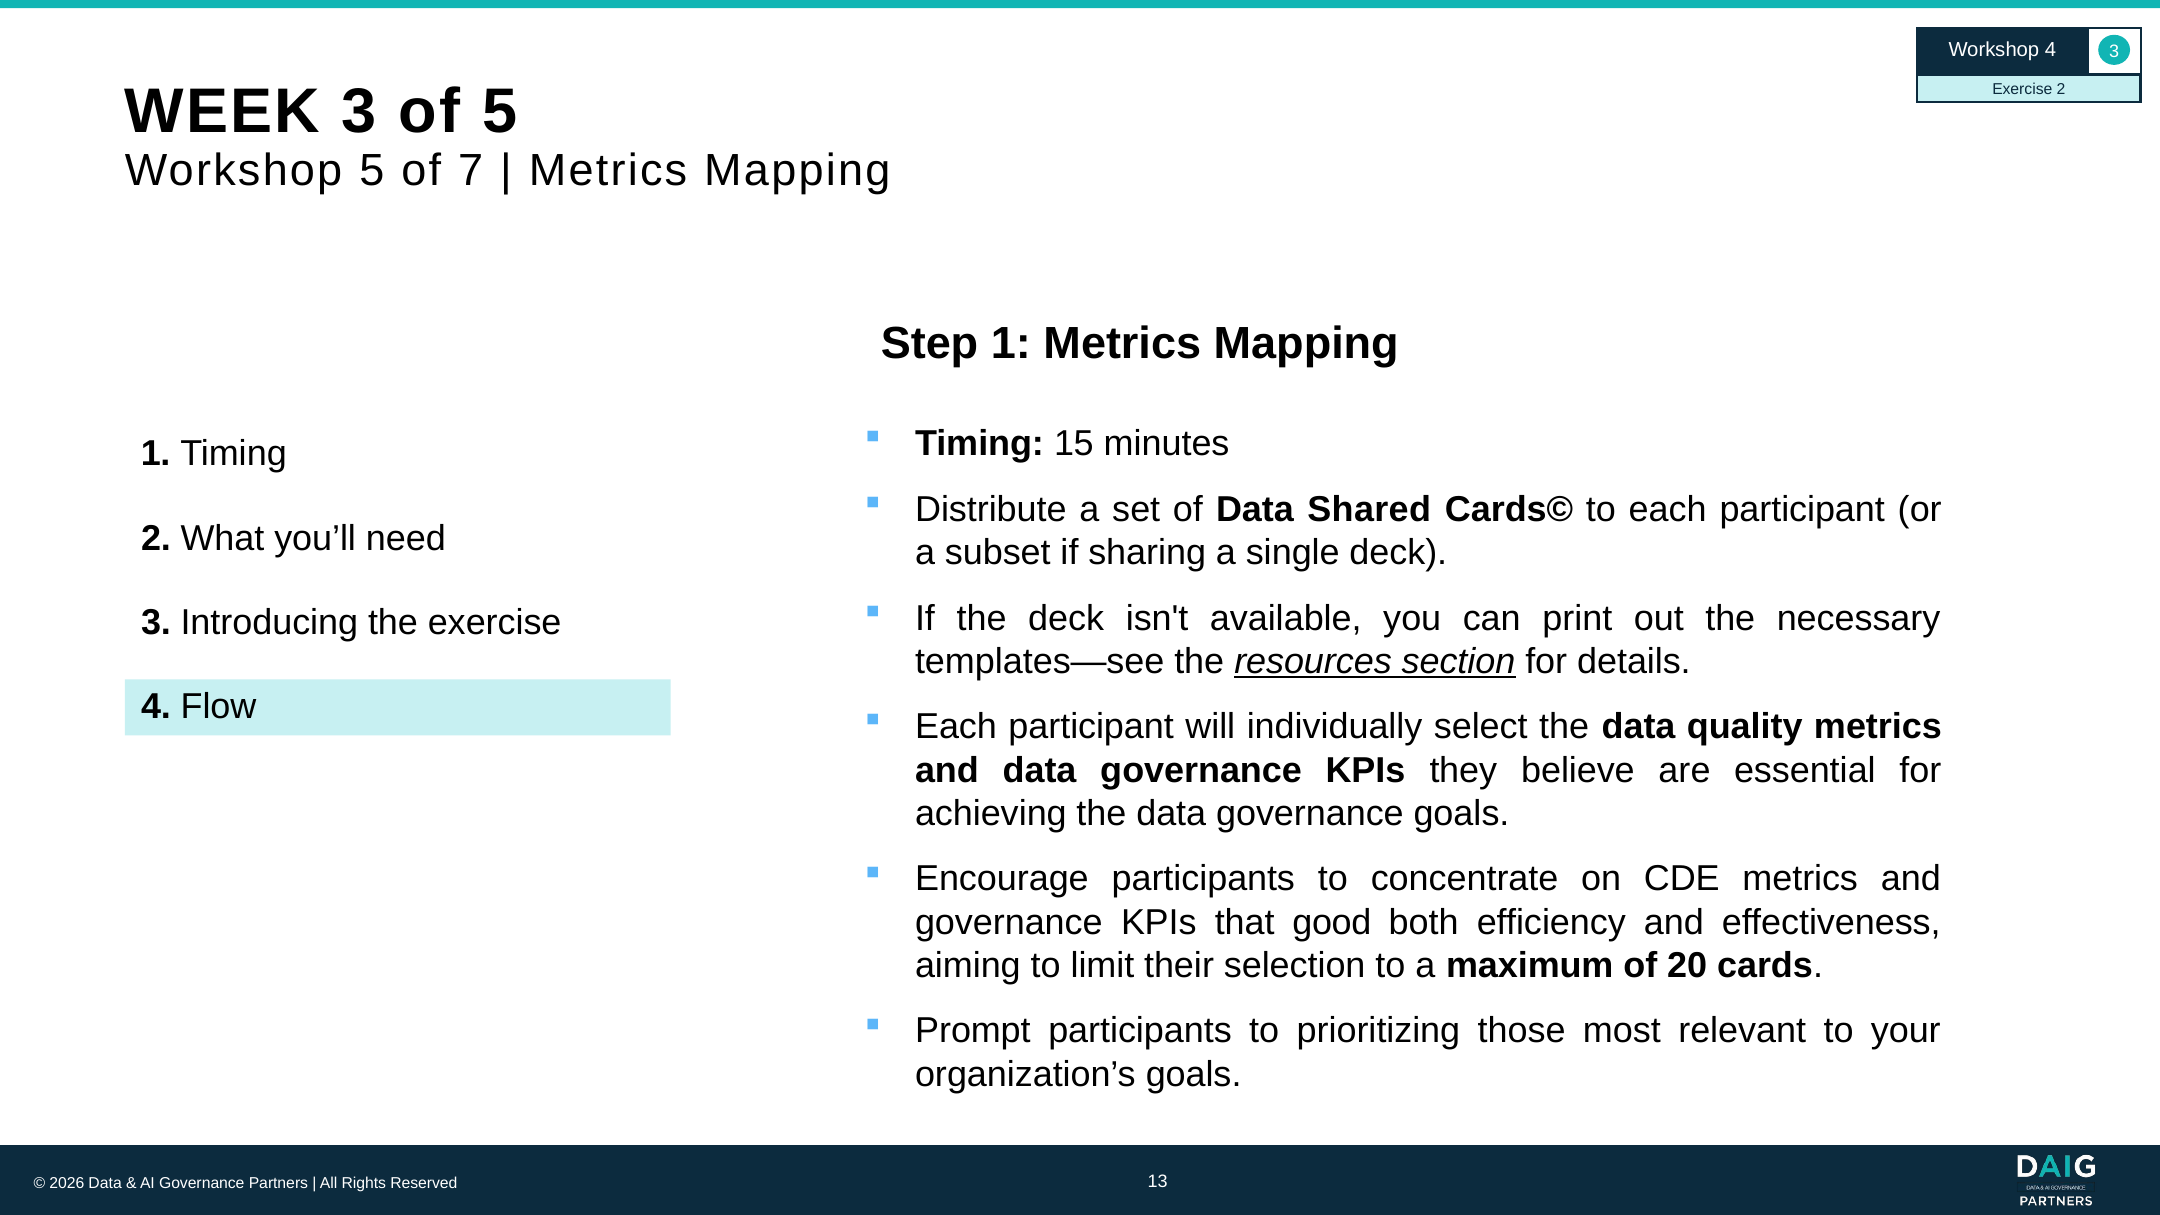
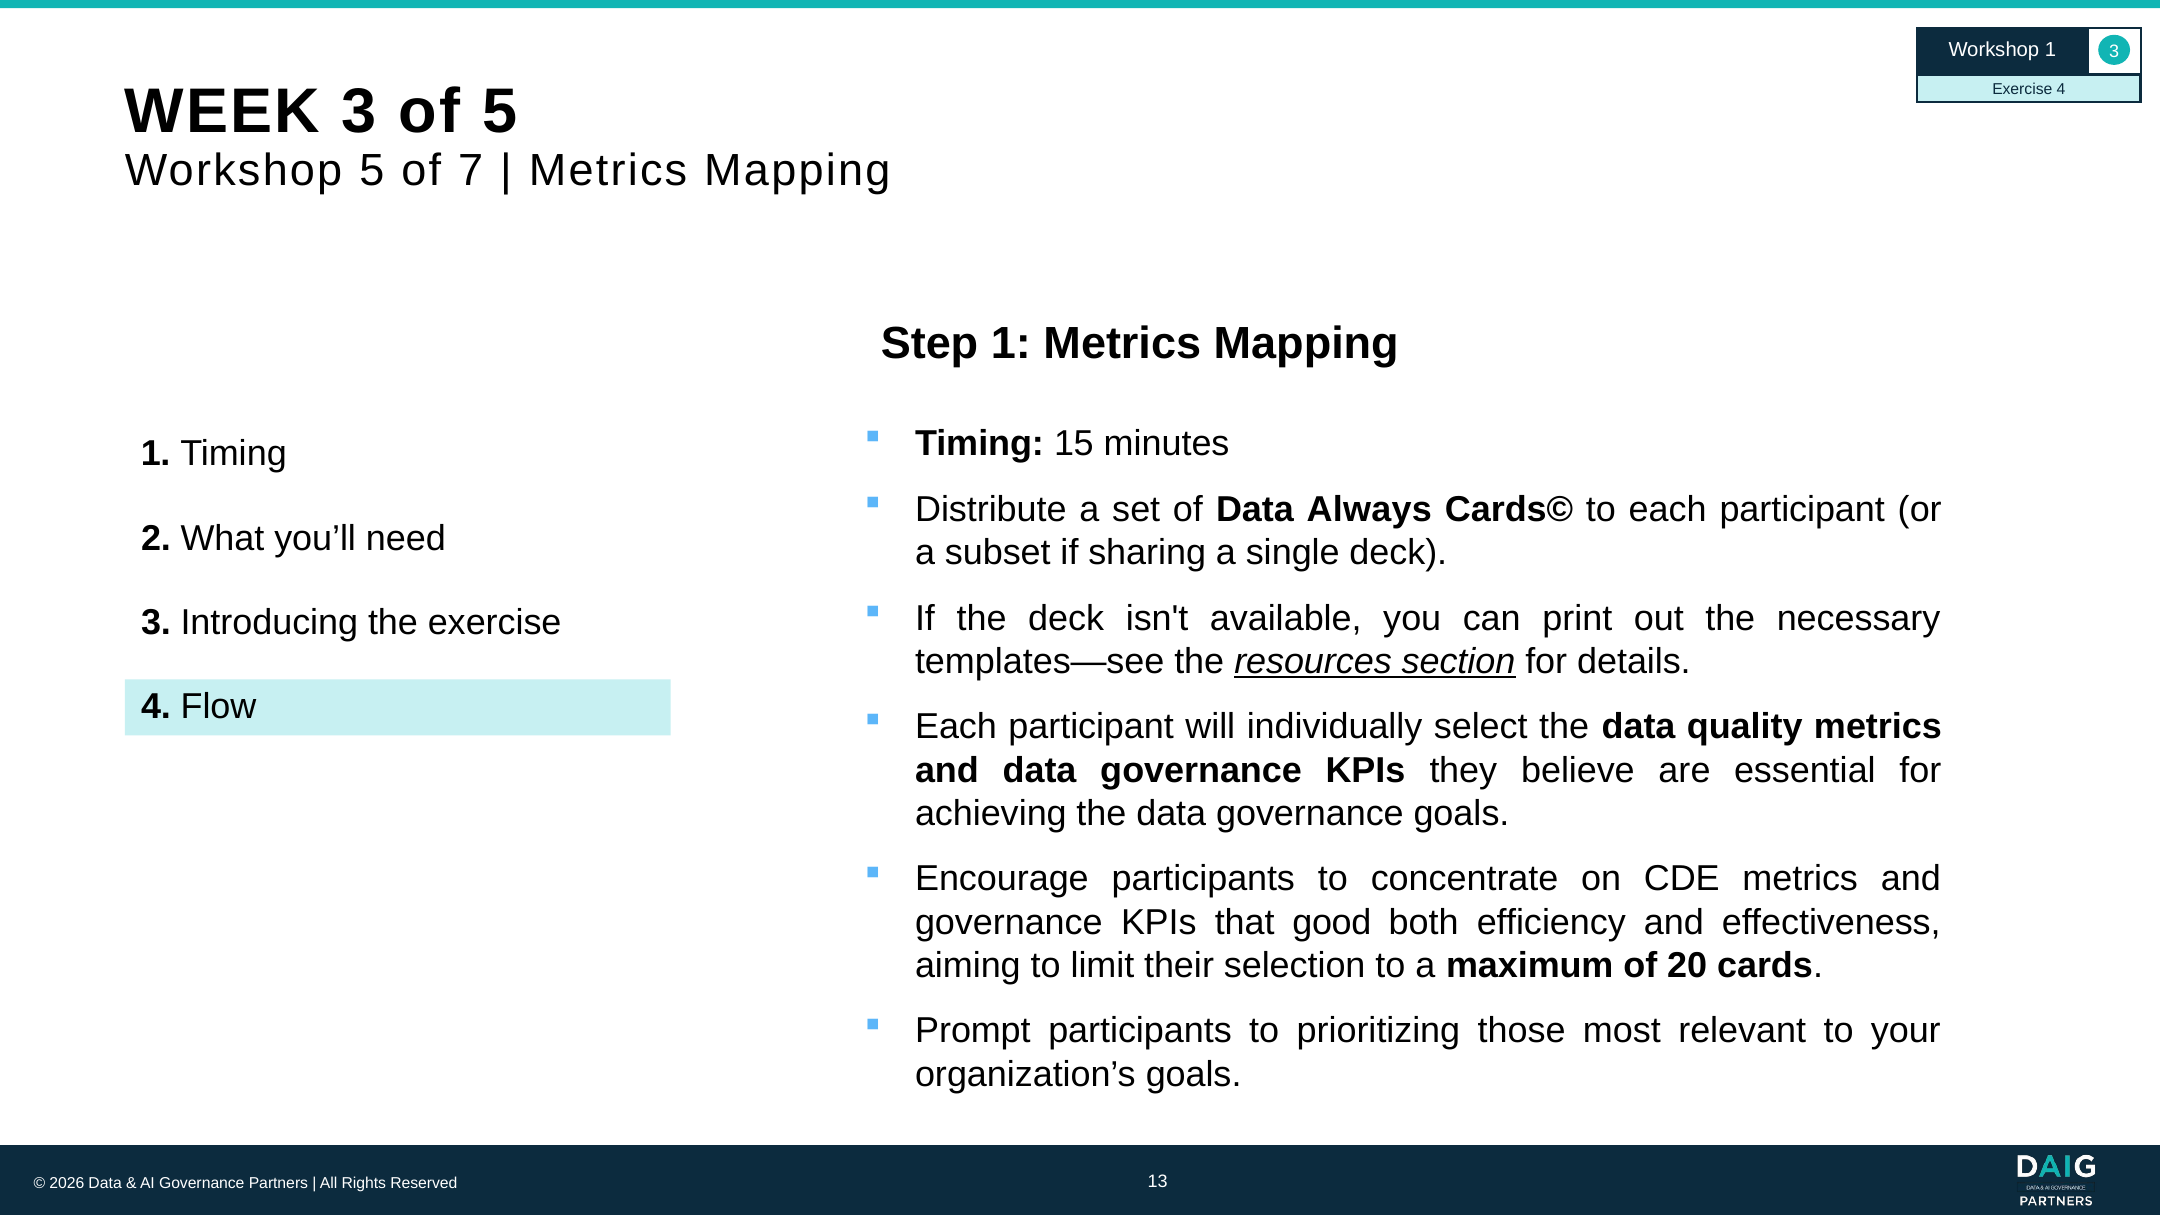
Workshop 4: 4 -> 1 (2051, 49)
2: 2 -> 4 (2061, 89)
Shared: Shared -> Always (1369, 509)
